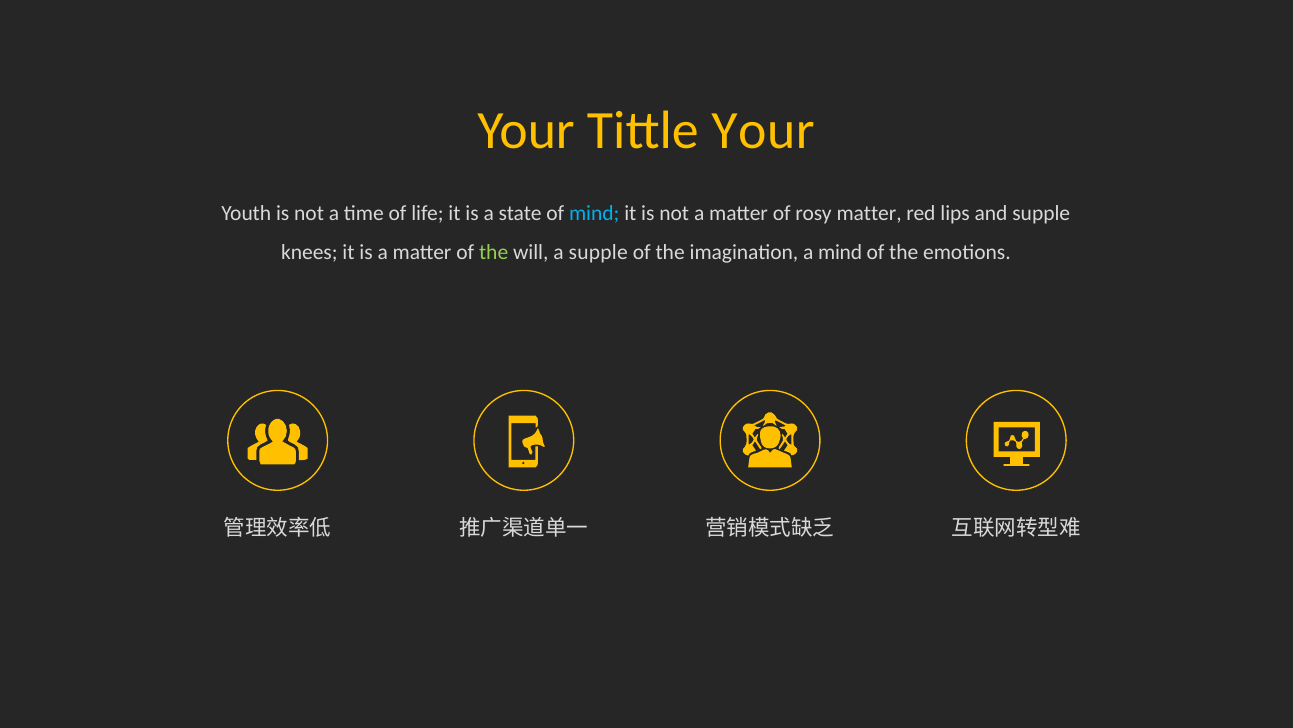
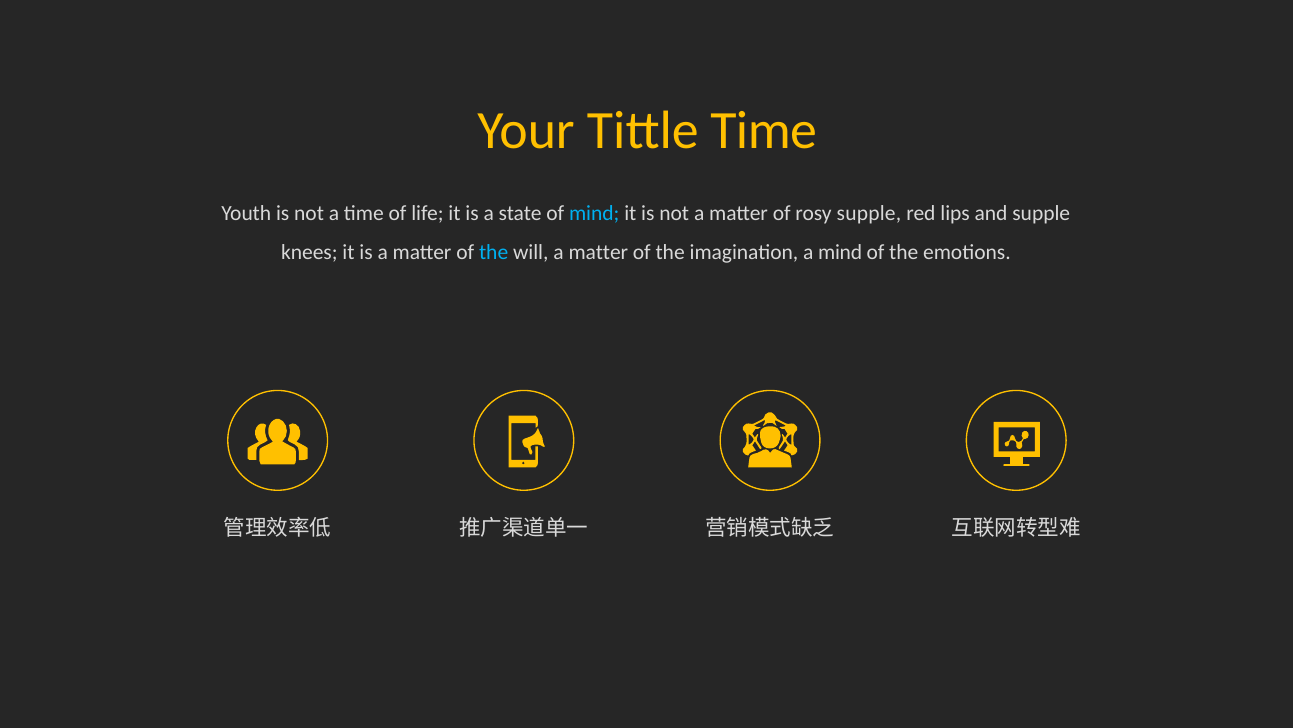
Tittle Your: Your -> Time (764, 131)
rosy matter: matter -> supple (869, 213)
the colour: light green -> light blue (494, 252)
will a supple: supple -> matter (598, 252)
